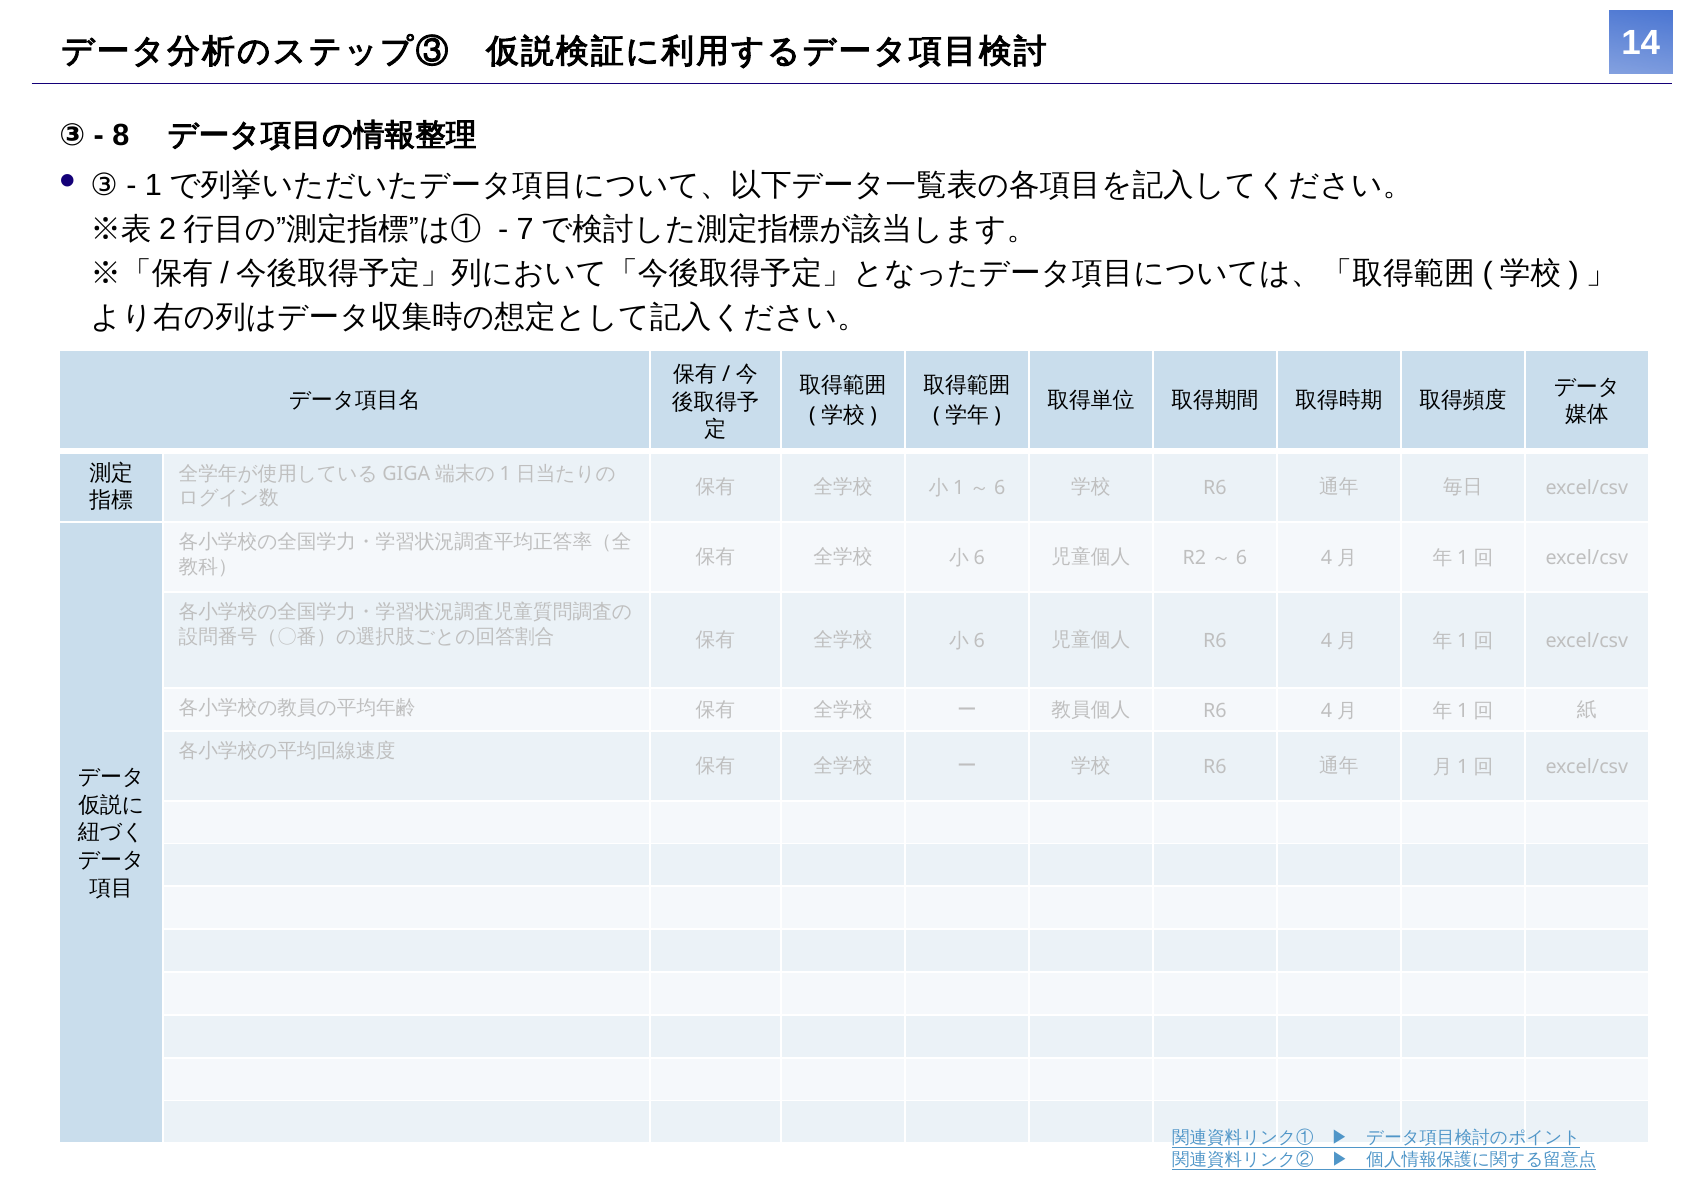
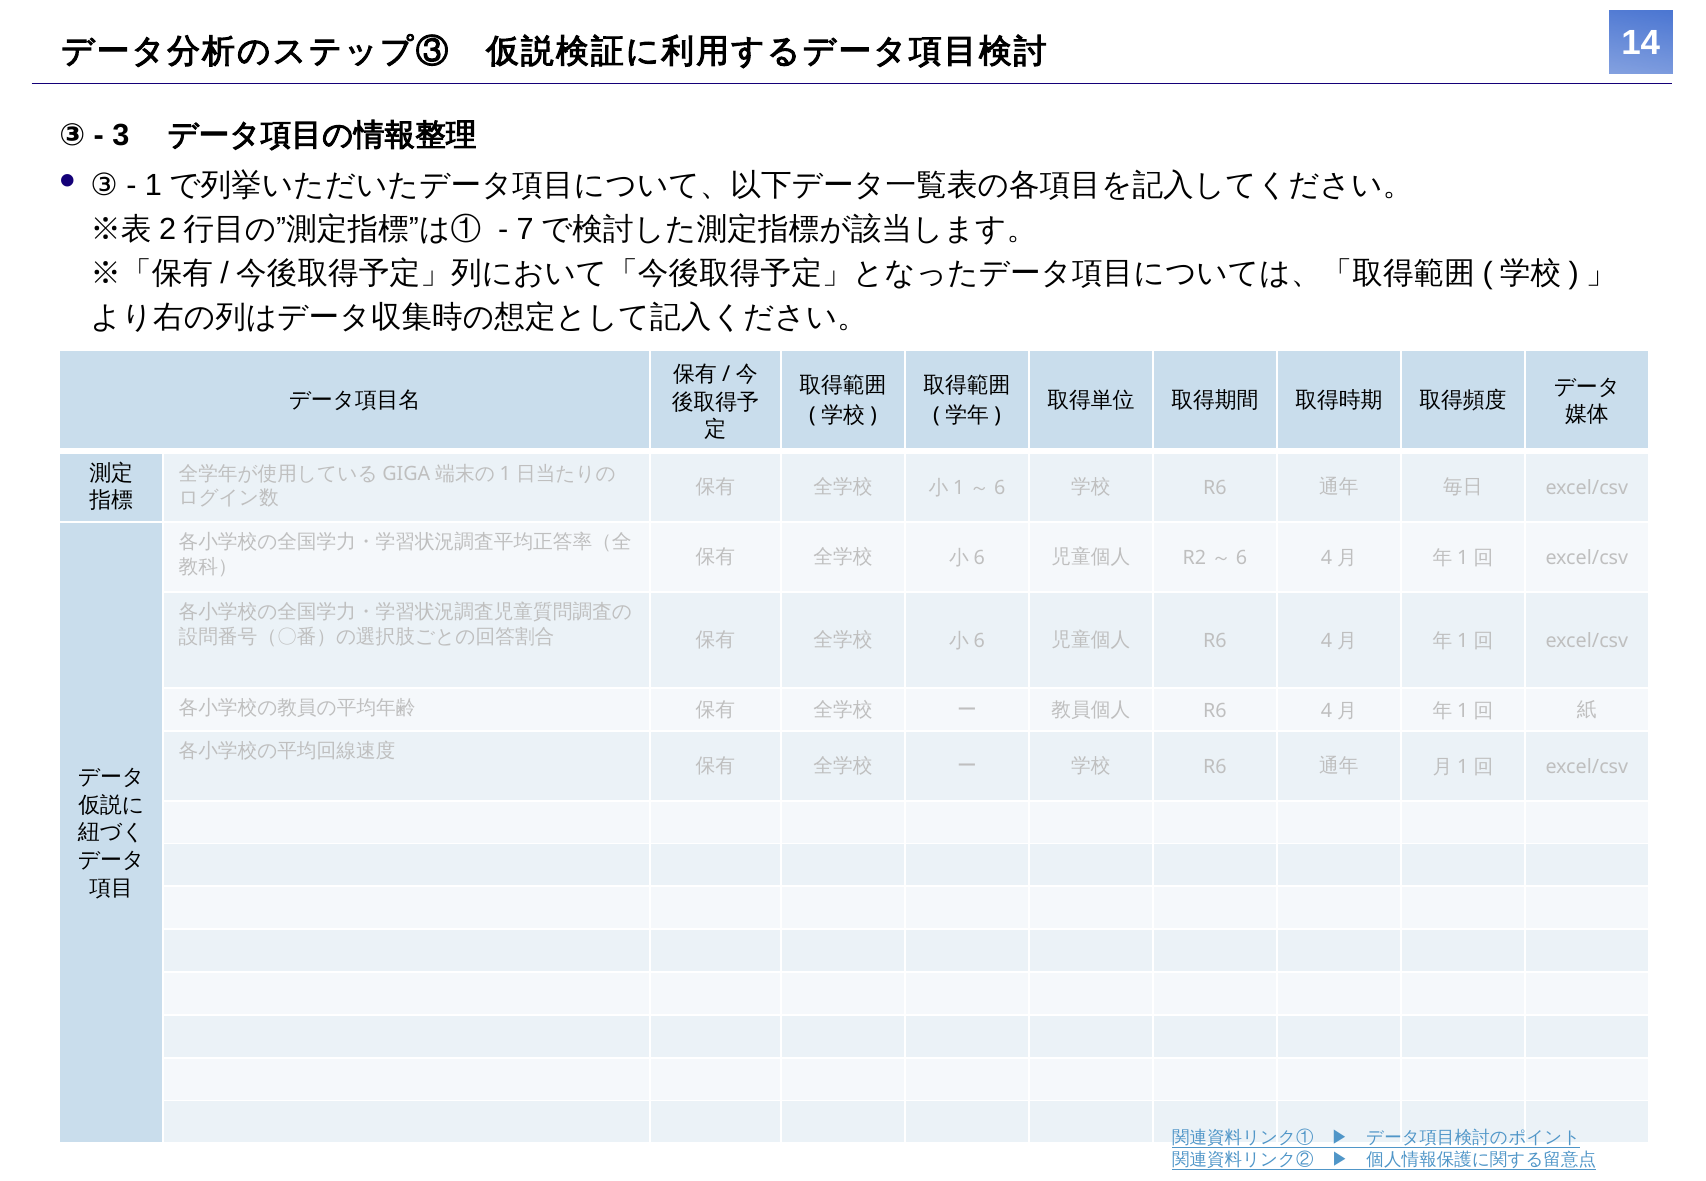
8: 8 -> 3 (121, 135)
